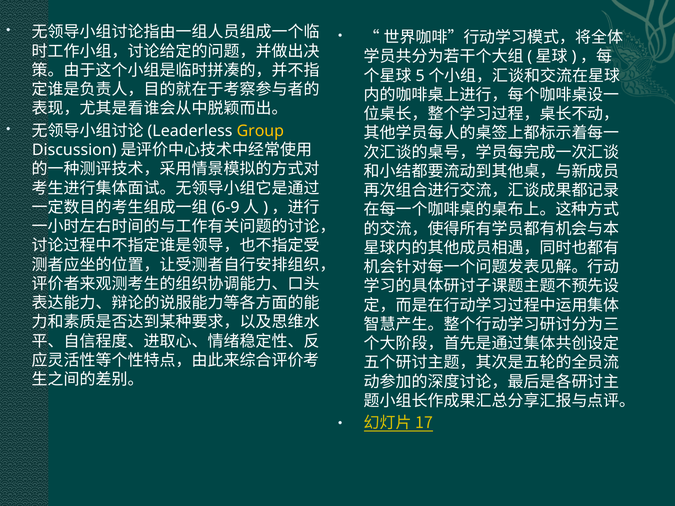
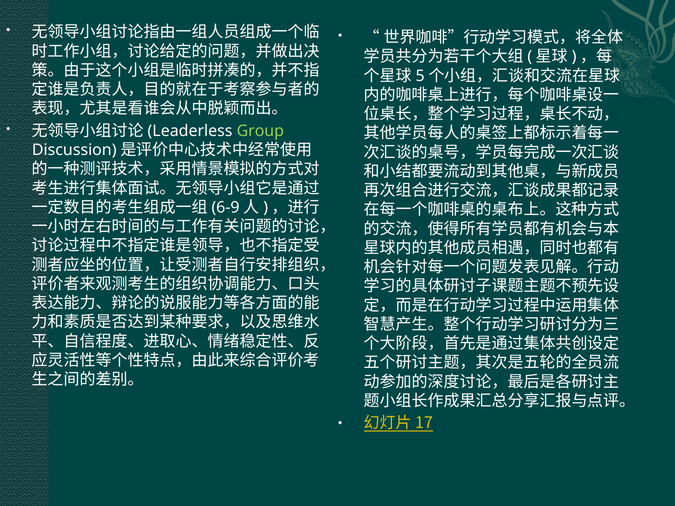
Group colour: yellow -> light green (260, 131)
